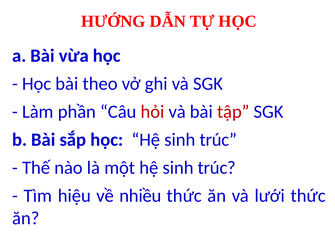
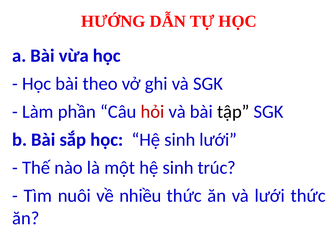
tập colour: red -> black (233, 111)
học Hệ sinh trúc: trúc -> lưới (218, 139)
hiệu: hiệu -> nuôi (74, 195)
